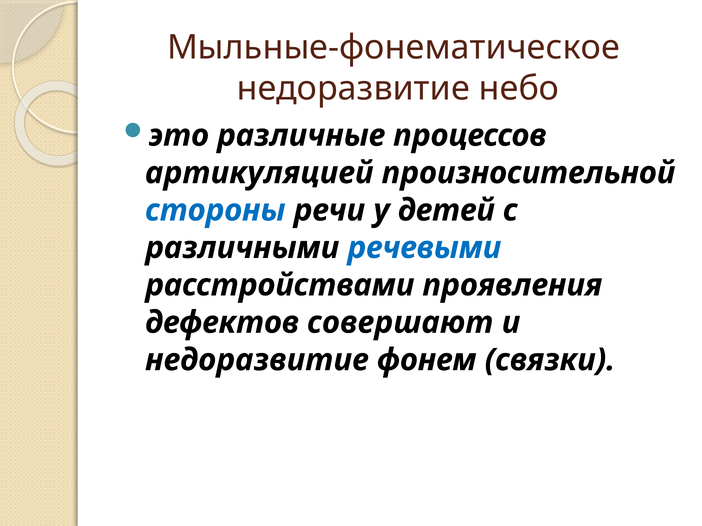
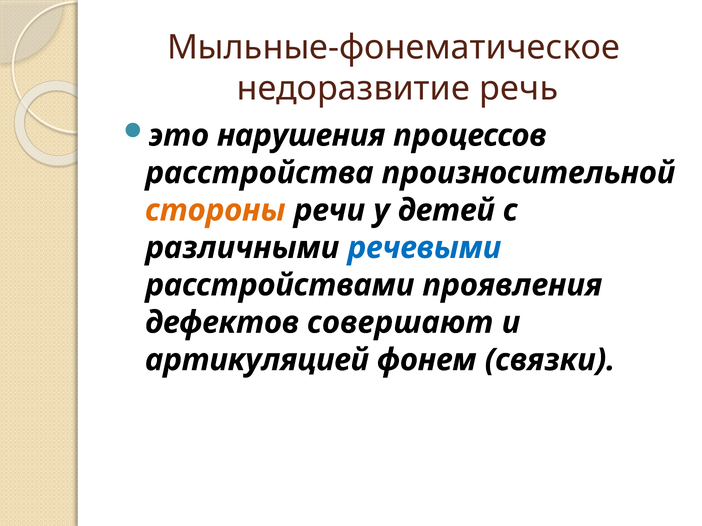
небо: небо -> речь (519, 88)
различные: различные -> нарушения (301, 136)
артикуляцией: артикуляцией -> расстройства (259, 173)
стороны colour: blue -> orange (215, 210)
недоразвитие: недоразвитие -> артикуляцией (257, 360)
